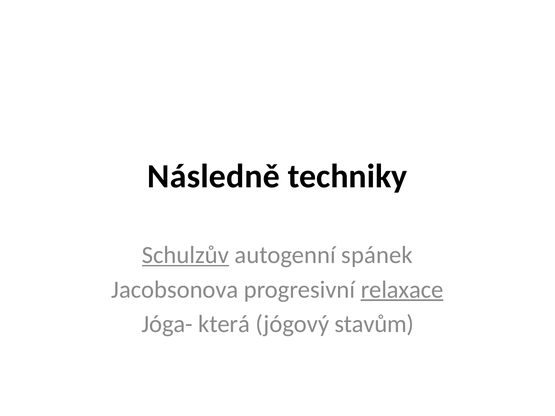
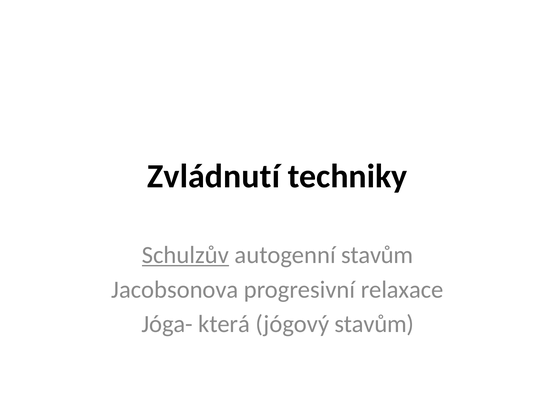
Následně: Následně -> Zvládnutí (214, 176)
autogenní spánek: spánek -> stavům (377, 255)
relaxace underline: present -> none (402, 290)
